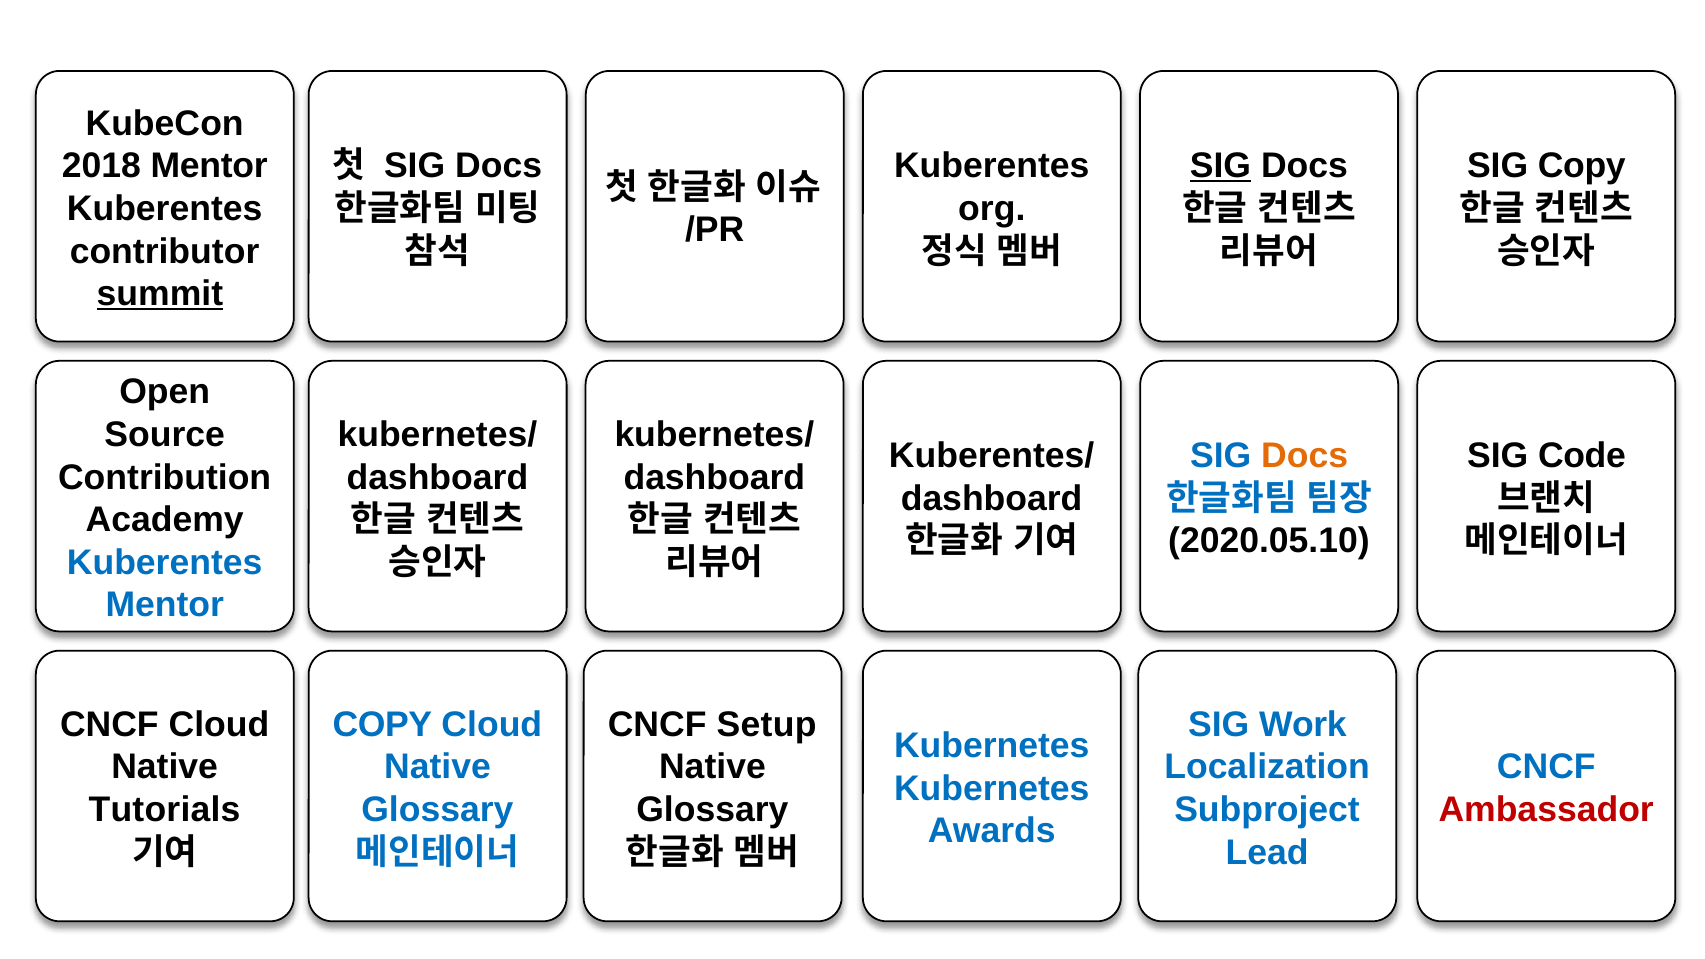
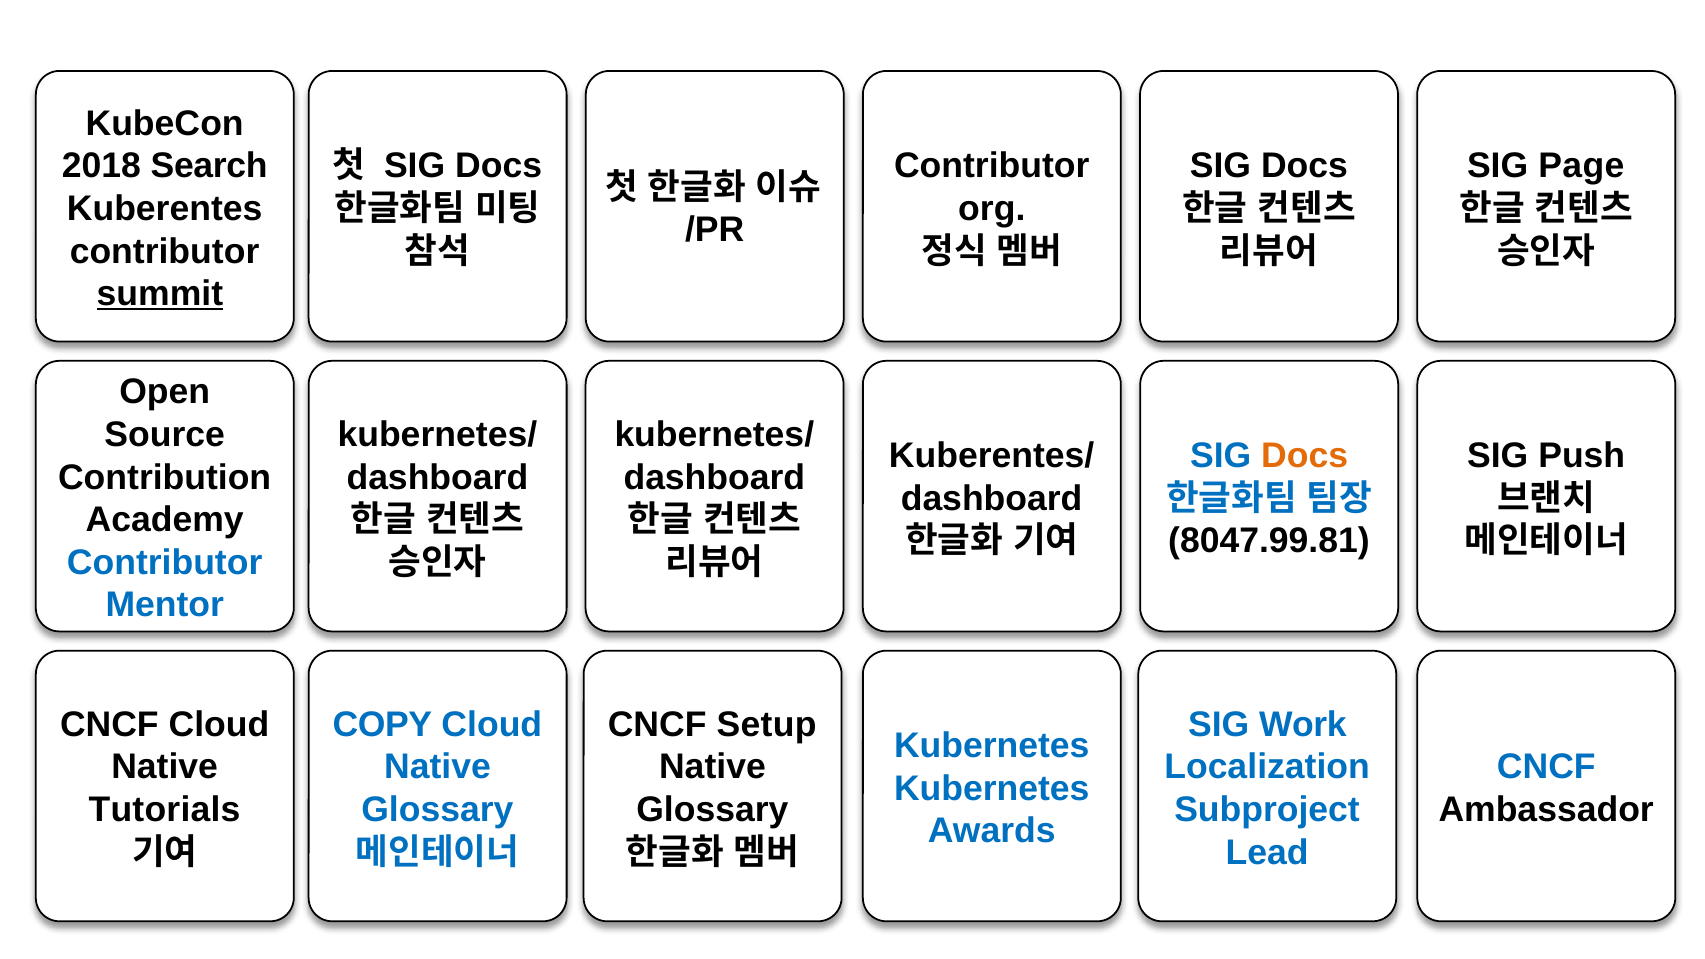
2018 Mentor: Mentor -> Search (209, 166)
Kuberentes: Kuberentes -> Contributor (992, 166)
SIG underline: present -> none (1220, 166)
SIG Copy: Copy -> Page (1581, 166)
Code: Code -> Push (1582, 456)
2020.05.10: 2020.05.10 -> 8047.99.81 (1269, 541)
Kuberentes: Kuberentes -> Contributor (165, 563)
Ambassador colour: red -> black (1546, 810)
